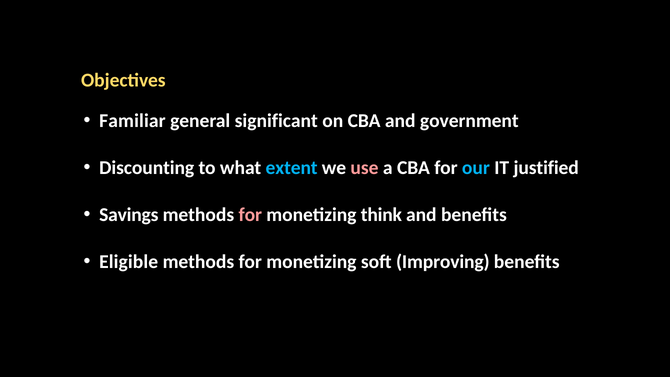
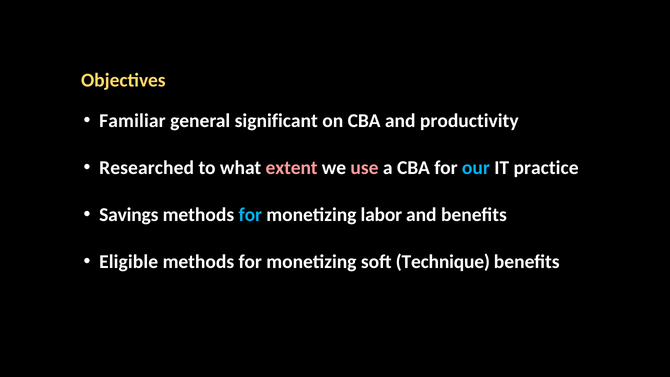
government: government -> productivity (469, 121)
Discounting: Discounting -> Researched (147, 168)
extent colour: light blue -> pink (292, 168)
justified: justified -> practice (546, 168)
for colour: pink -> light blue (250, 215)
think: think -> labor (381, 215)
Improving: Improving -> Technique (443, 262)
